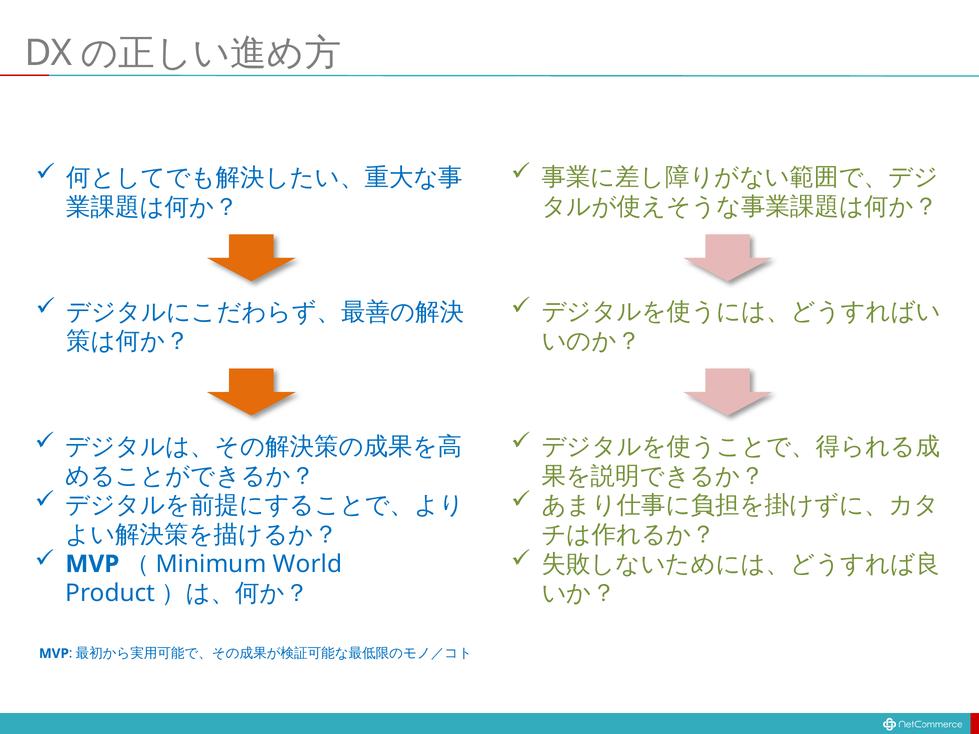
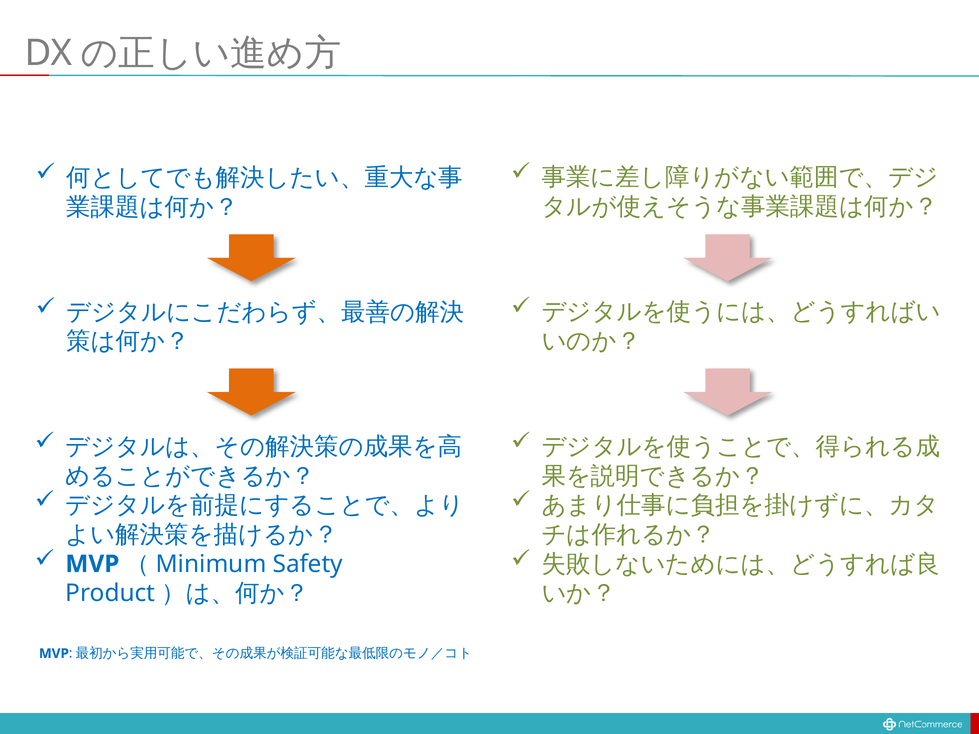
World: World -> Safety (308, 564)
